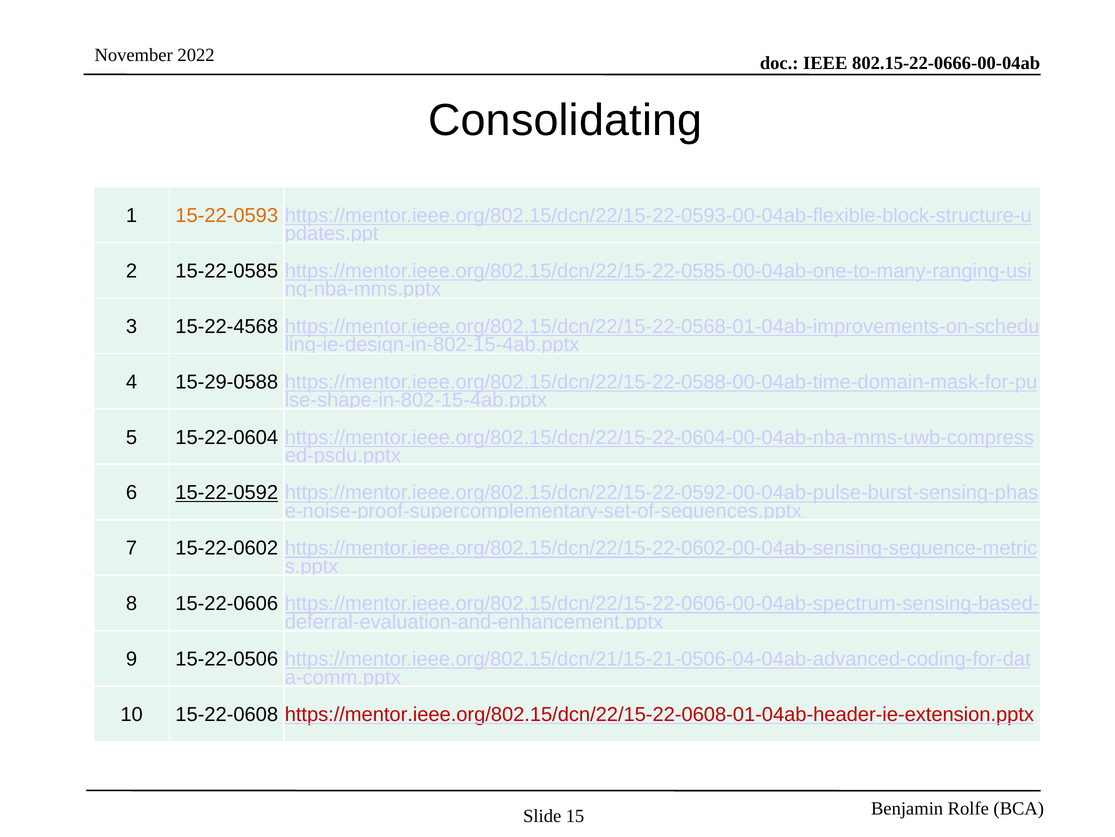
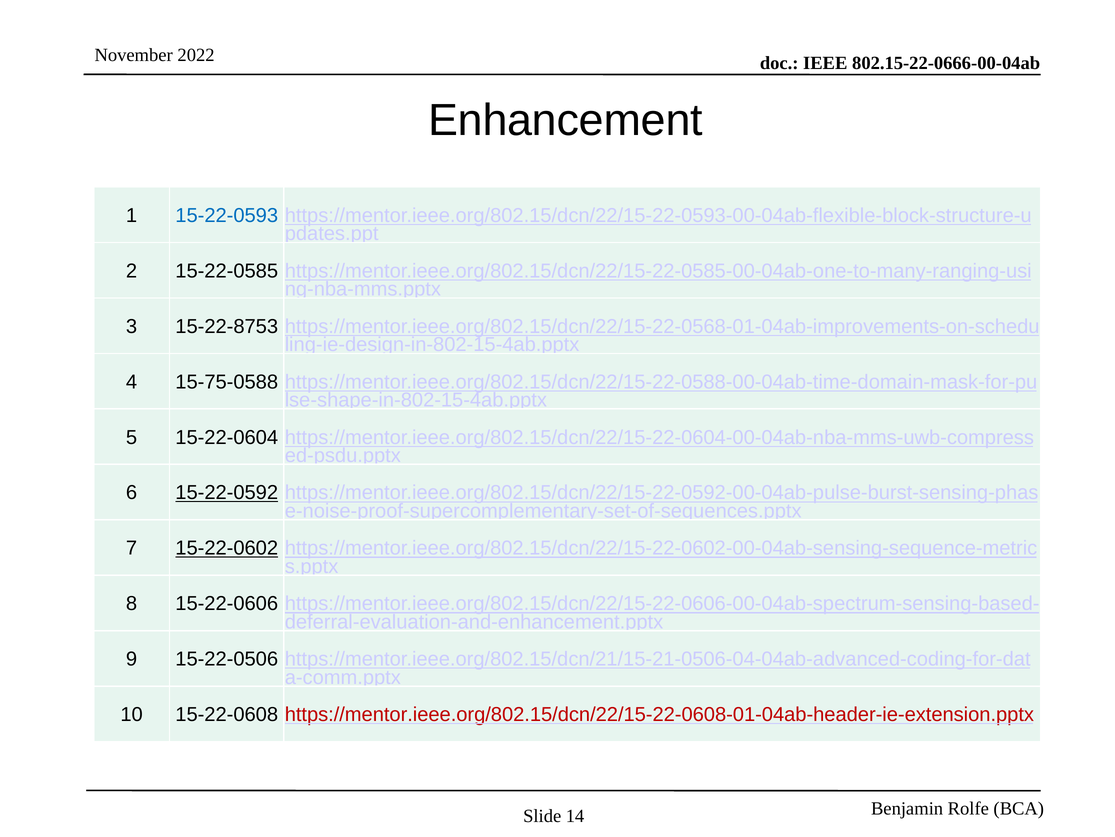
Consolidating: Consolidating -> Enhancement (565, 120)
15-22-0593 colour: orange -> blue (227, 215)
15-22-4568: 15-22-4568 -> 15-22-8753 (227, 326)
15-29-0588: 15-29-0588 -> 15-75-0588 (227, 382)
15-22-0602 underline: none -> present (227, 548)
15: 15 -> 14 (575, 815)
